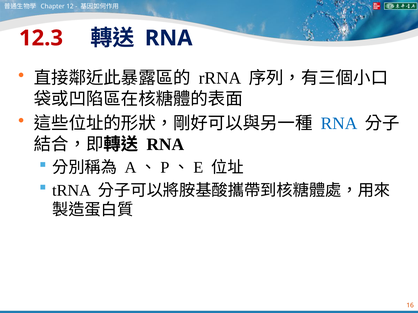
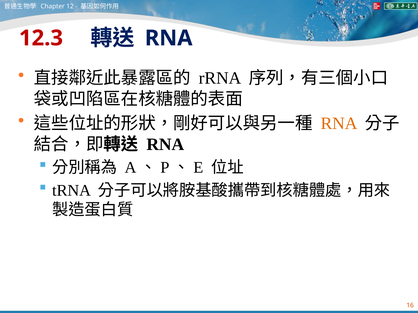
RNA colour: blue -> orange (339, 124)
